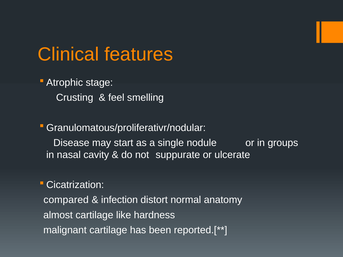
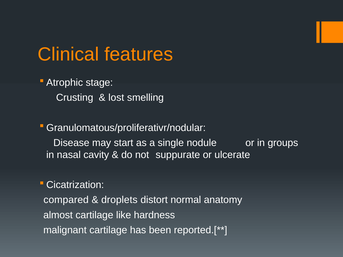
feel: feel -> lost (116, 98)
infection: infection -> droplets (119, 200)
